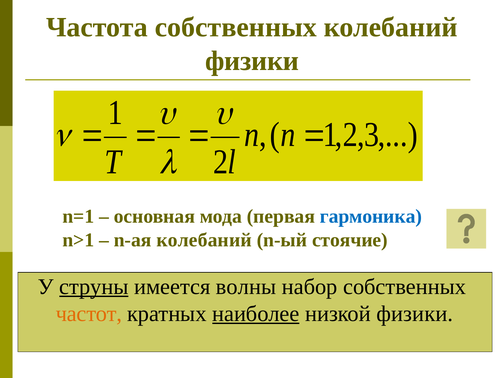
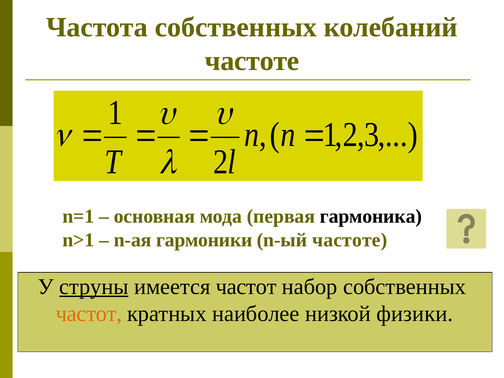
физики: физики -> частоте (252, 61)
гармоника colour: blue -> black (371, 217)
n-ая колебаний: колебаний -> гармоники (204, 240)
n-ый стоячие: стоячие -> частоте (350, 240)
имеется волны: волны -> частот (246, 287)
наиболее underline: present -> none (256, 314)
